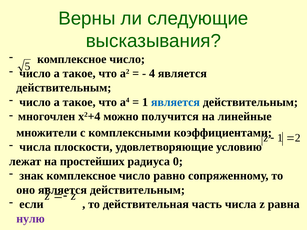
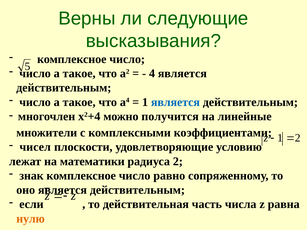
числа: числа -> чисел (35, 147)
простейших: простейших -> математики (92, 162)
радиуса 0: 0 -> 2 (178, 162)
нулю colour: purple -> orange (31, 219)
